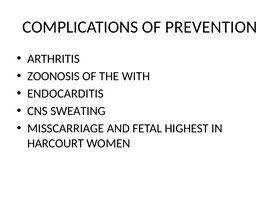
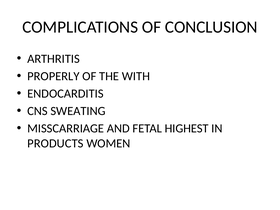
PREVENTION: PREVENTION -> CONCLUSION (211, 27)
ZOONOSIS: ZOONOSIS -> PROPERLY (53, 76)
HARCOURT: HARCOURT -> PRODUCTS (55, 143)
